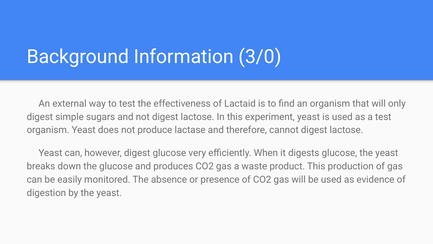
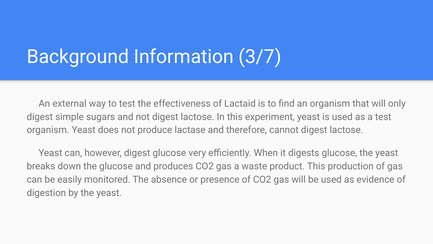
3/0: 3/0 -> 3/7 (260, 57)
